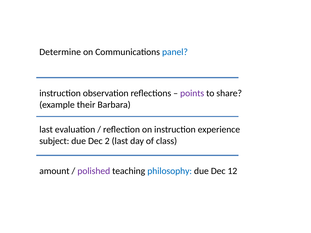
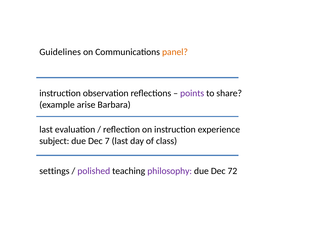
Determine: Determine -> Guidelines (60, 52)
panel colour: blue -> orange (175, 52)
their: their -> arise (86, 105)
2: 2 -> 7 (107, 141)
amount: amount -> settings (54, 171)
philosophy colour: blue -> purple (170, 171)
12: 12 -> 72 (232, 171)
